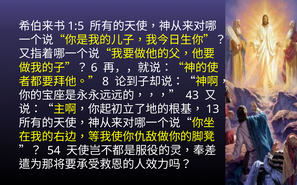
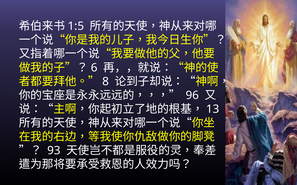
43: 43 -> 96 (192, 96)
54: 54 -> 93 (54, 151)
